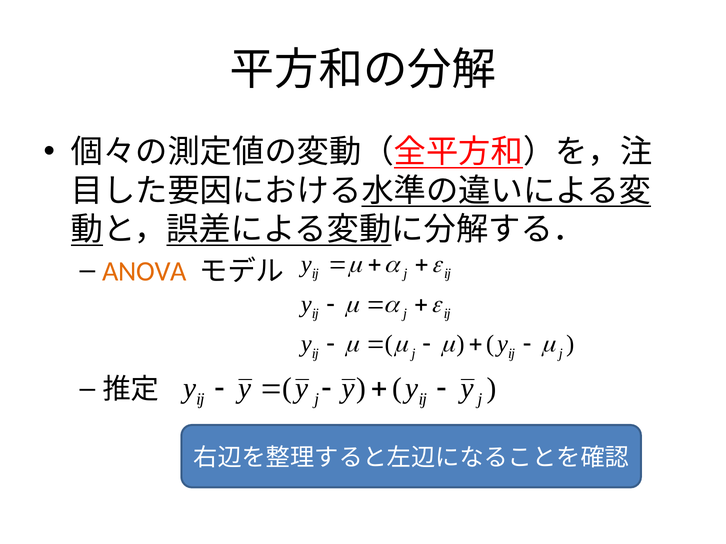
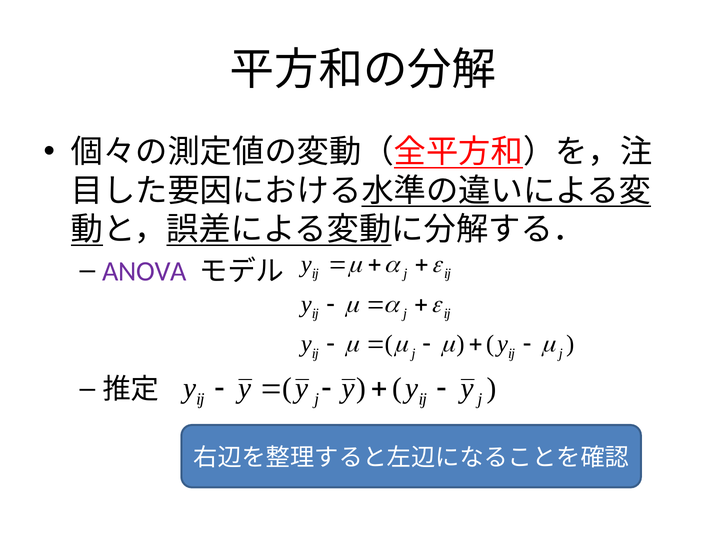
ANOVA colour: orange -> purple (145, 271)
